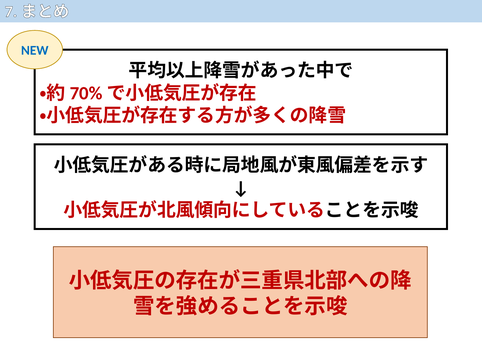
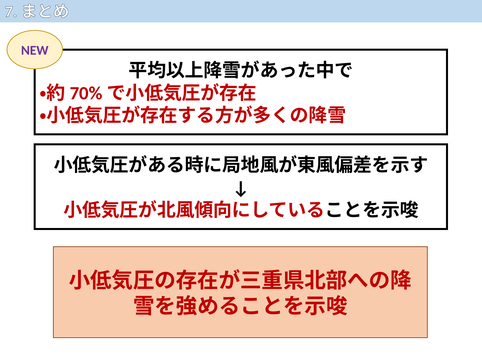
NEW colour: blue -> purple (35, 51)
